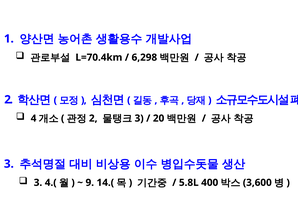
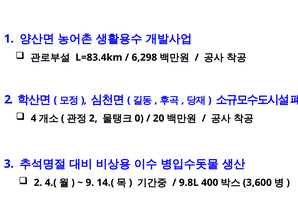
L=70.4km: L=70.4km -> L=83.4km (99, 58)
3: 3 -> 0 (139, 119)
3: 3 -> 2 (38, 183)
5.8L: 5.8L -> 9.8L (189, 183)
